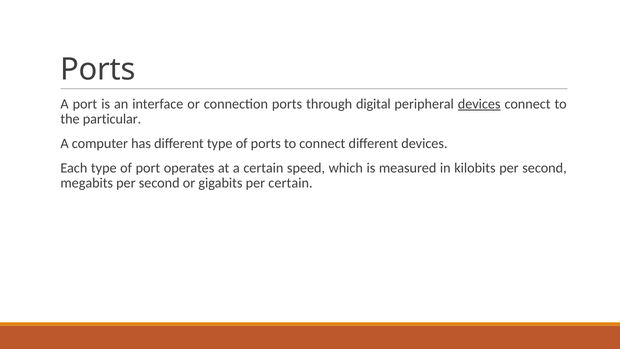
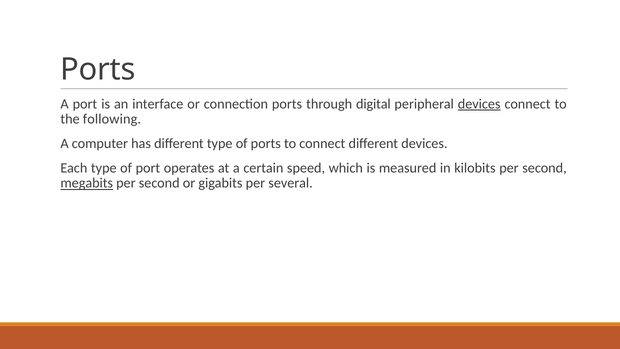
particular: particular -> following (112, 119)
megabits underline: none -> present (87, 183)
per certain: certain -> several (291, 183)
